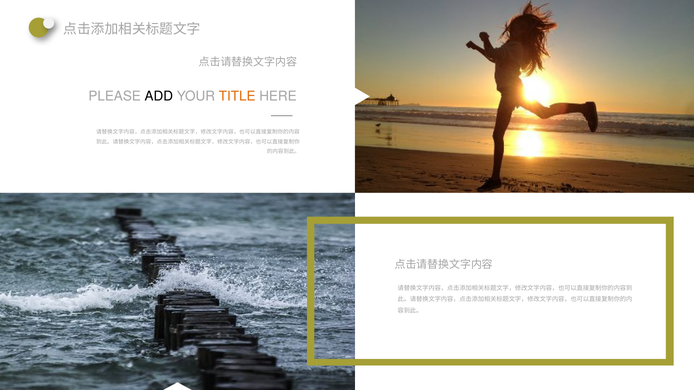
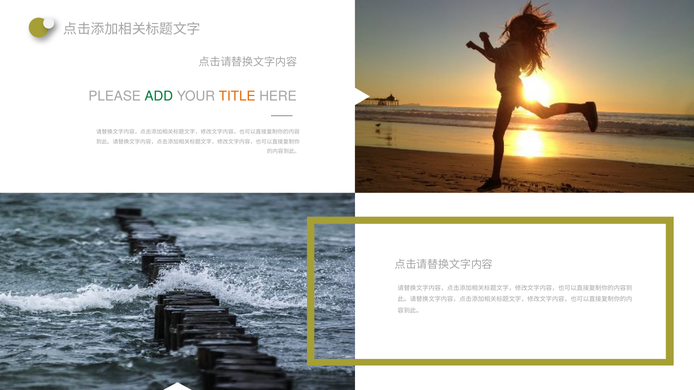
ADD colour: black -> green (159, 97)
